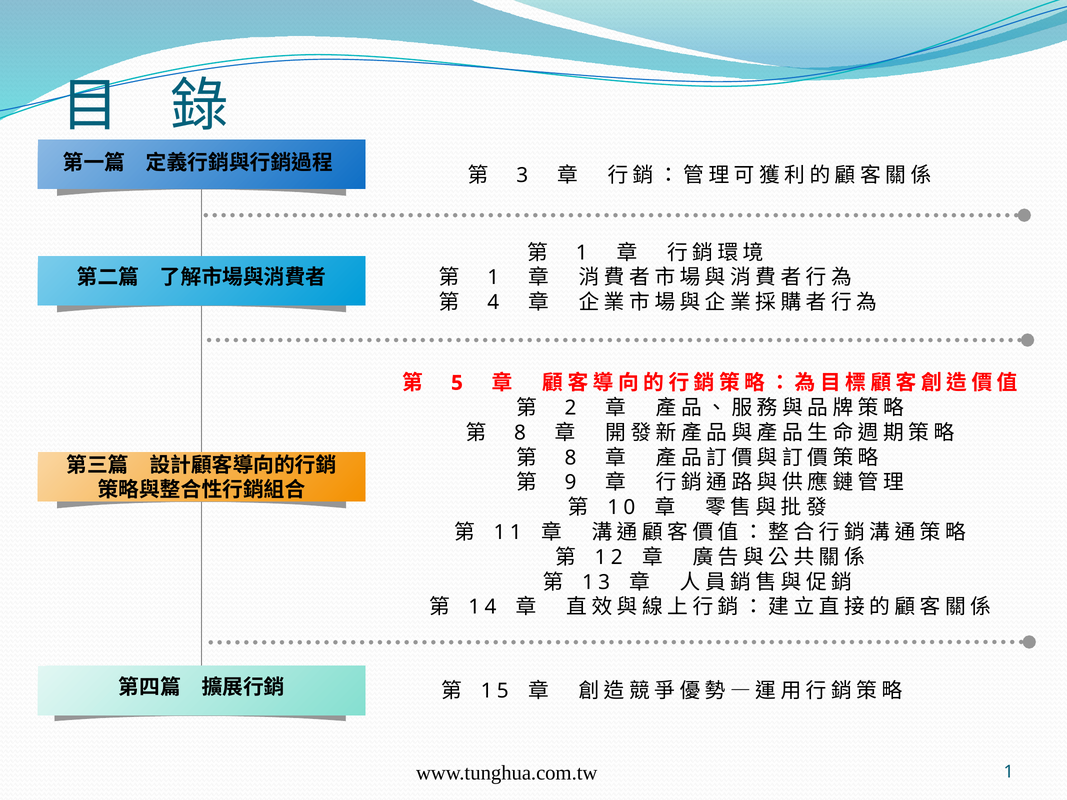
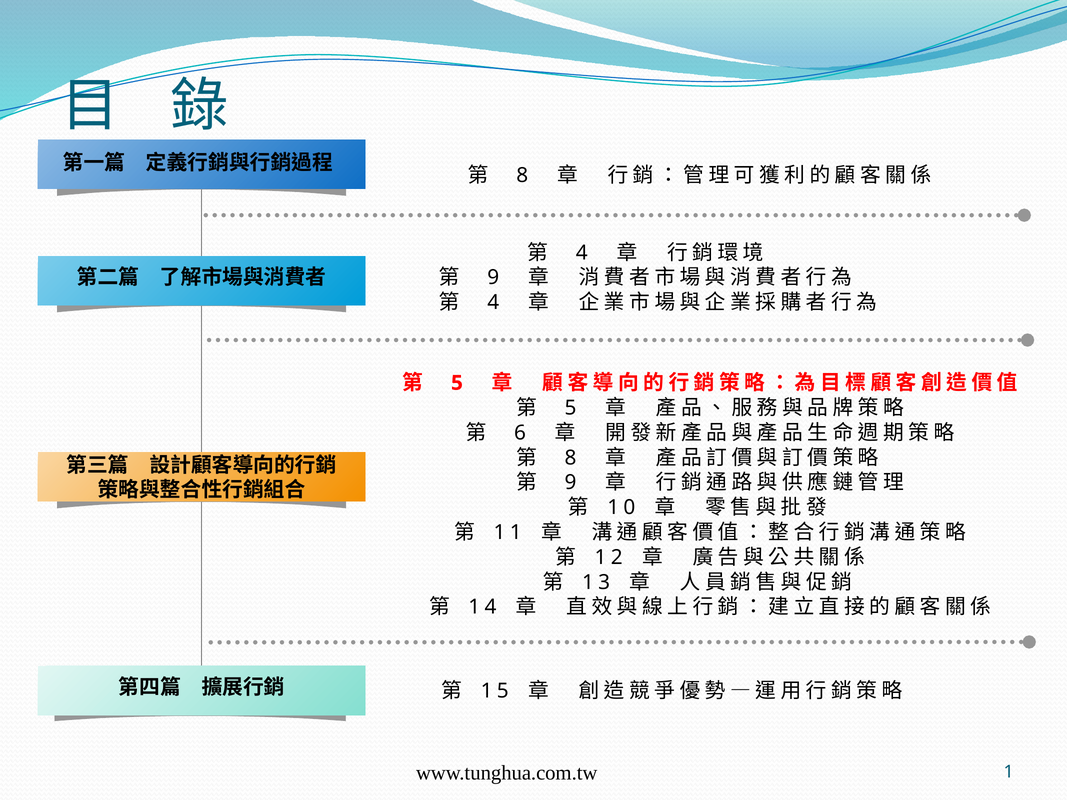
3: 3 -> 8 (522, 176)
1: 1 -> 4 (582, 253)
1: 1 -> 9 (493, 278)
2: 2 -> 5 (570, 408)
8: 8 -> 6 (520, 433)
